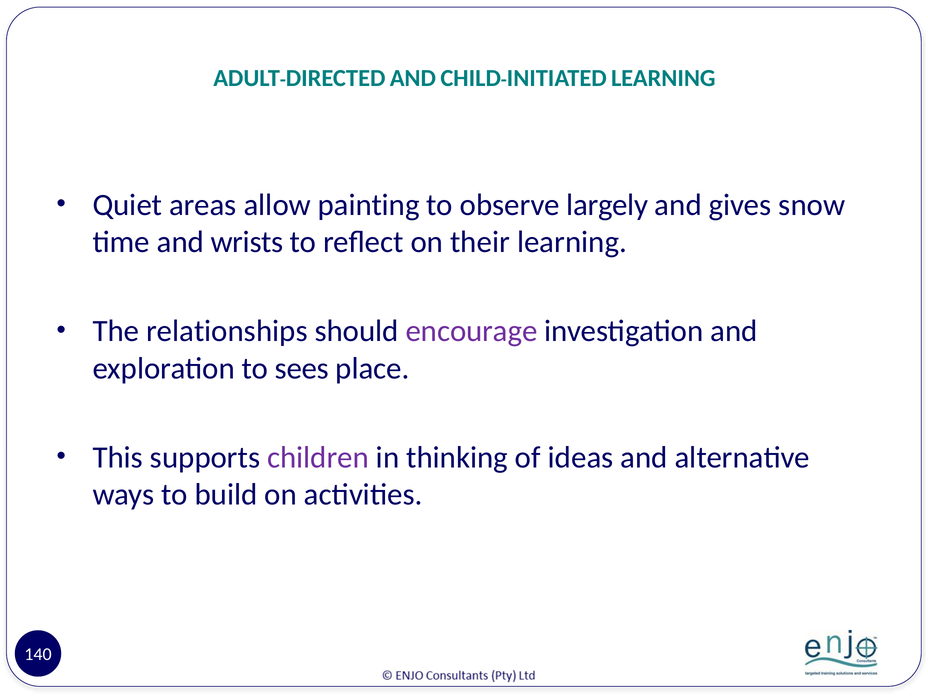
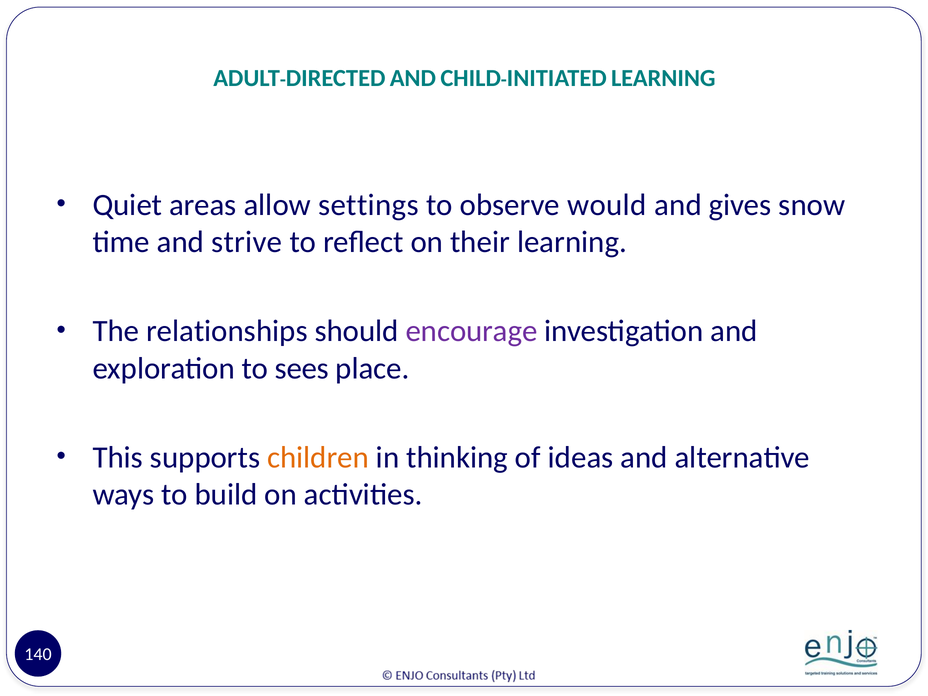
painting: painting -> settings (368, 205)
largely: largely -> would (607, 205)
wrists: wrists -> strive (247, 242)
children colour: purple -> orange (318, 458)
